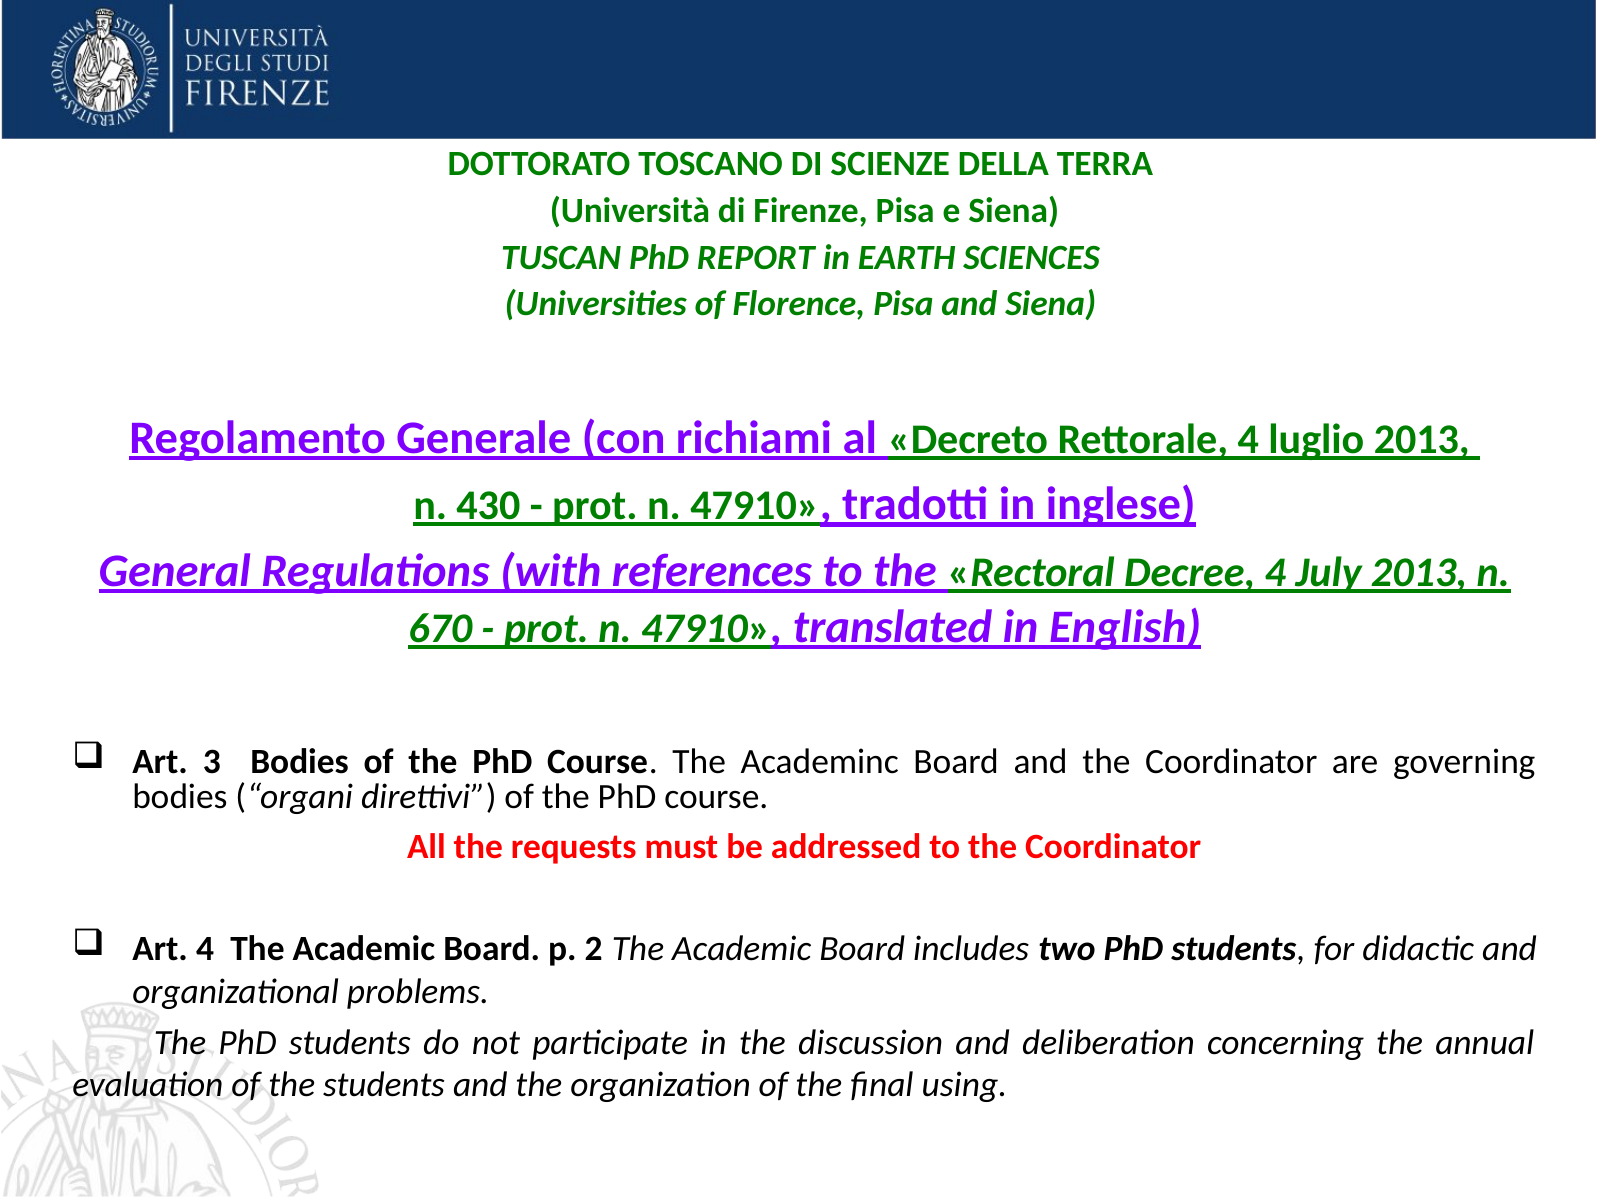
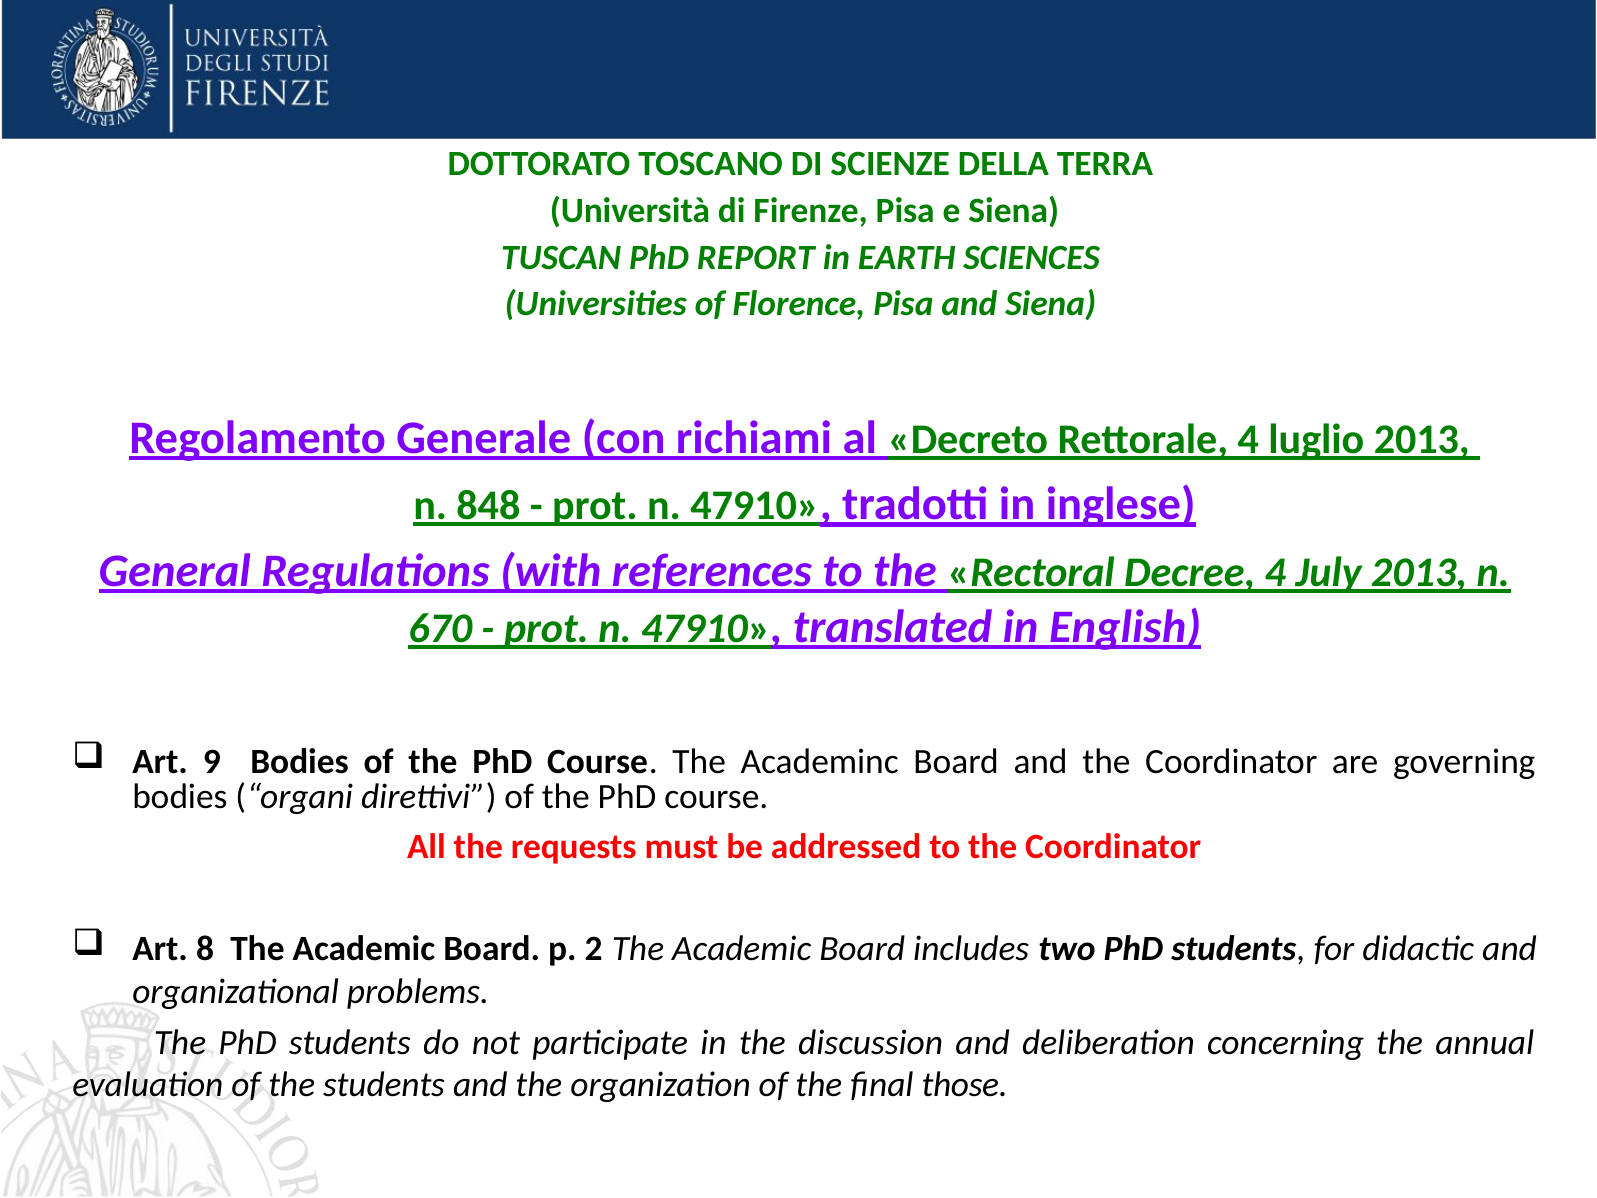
430: 430 -> 848 (488, 506)
3: 3 -> 9 (212, 762)
Art 4: 4 -> 8 (205, 949)
using: using -> those (965, 1085)
